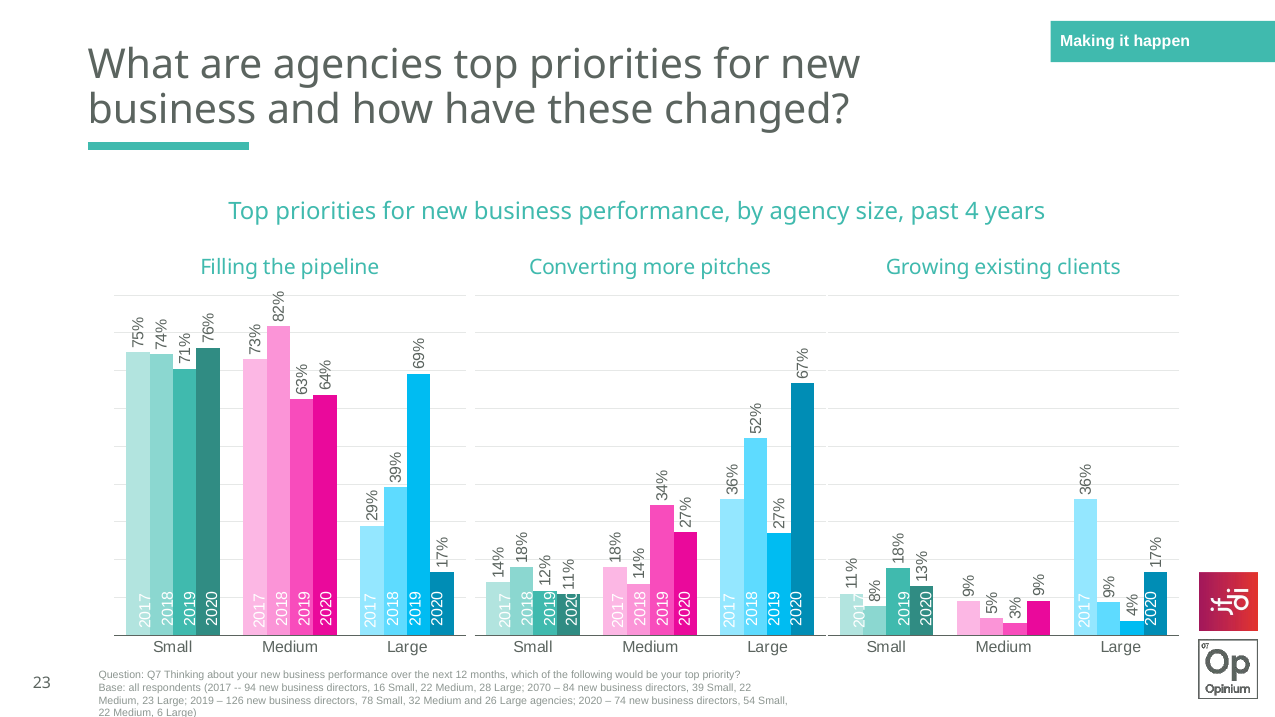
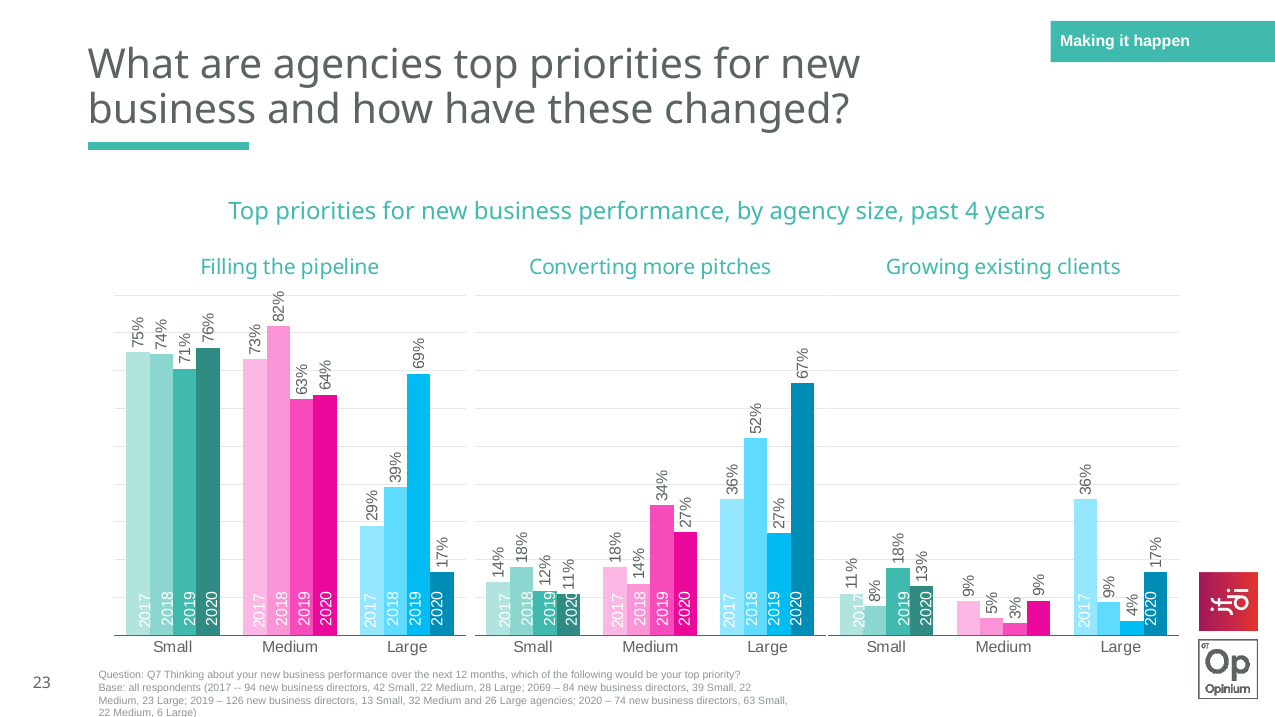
16: 16 -> 42 (379, 688)
2070: 2070 -> 2069 (539, 688)
78: 78 -> 13 (367, 701)
54: 54 -> 63 (749, 701)
